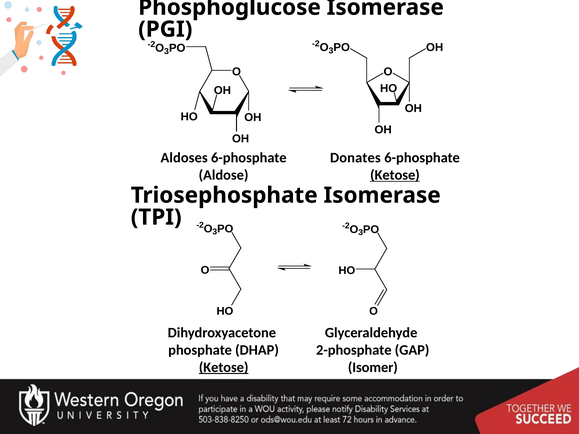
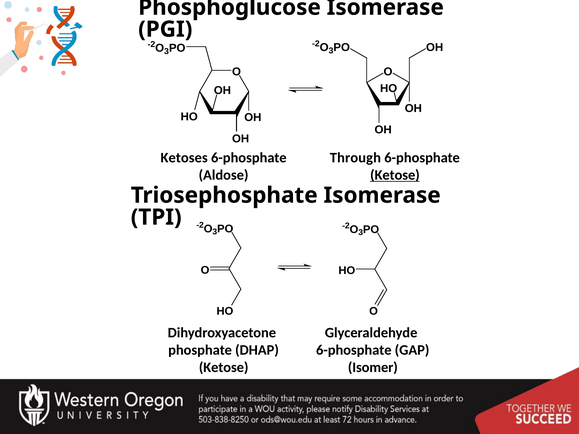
Aldoses: Aldoses -> Ketoses (184, 158)
Donates: Donates -> Through (355, 158)
2-phosphate: 2-phosphate -> 6-phosphate (354, 350)
Ketose underline: present -> none (224, 367)
